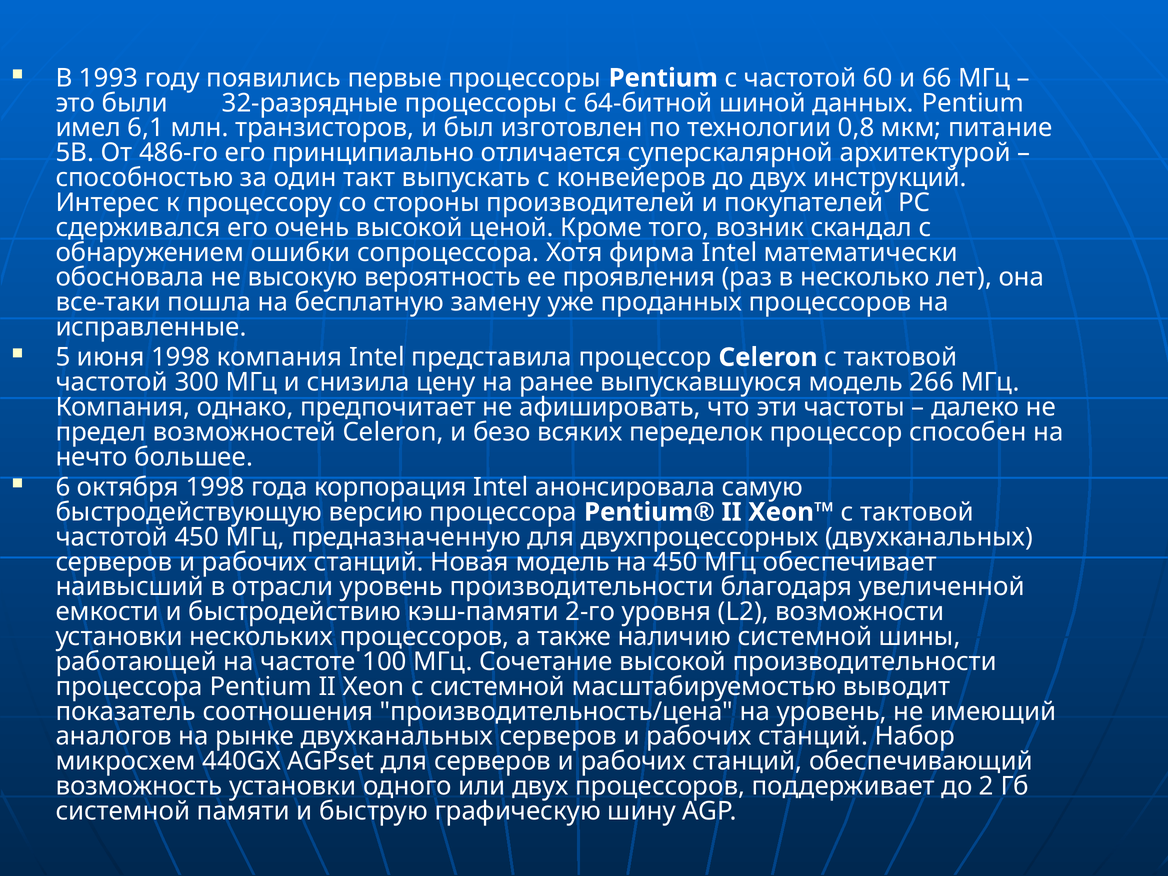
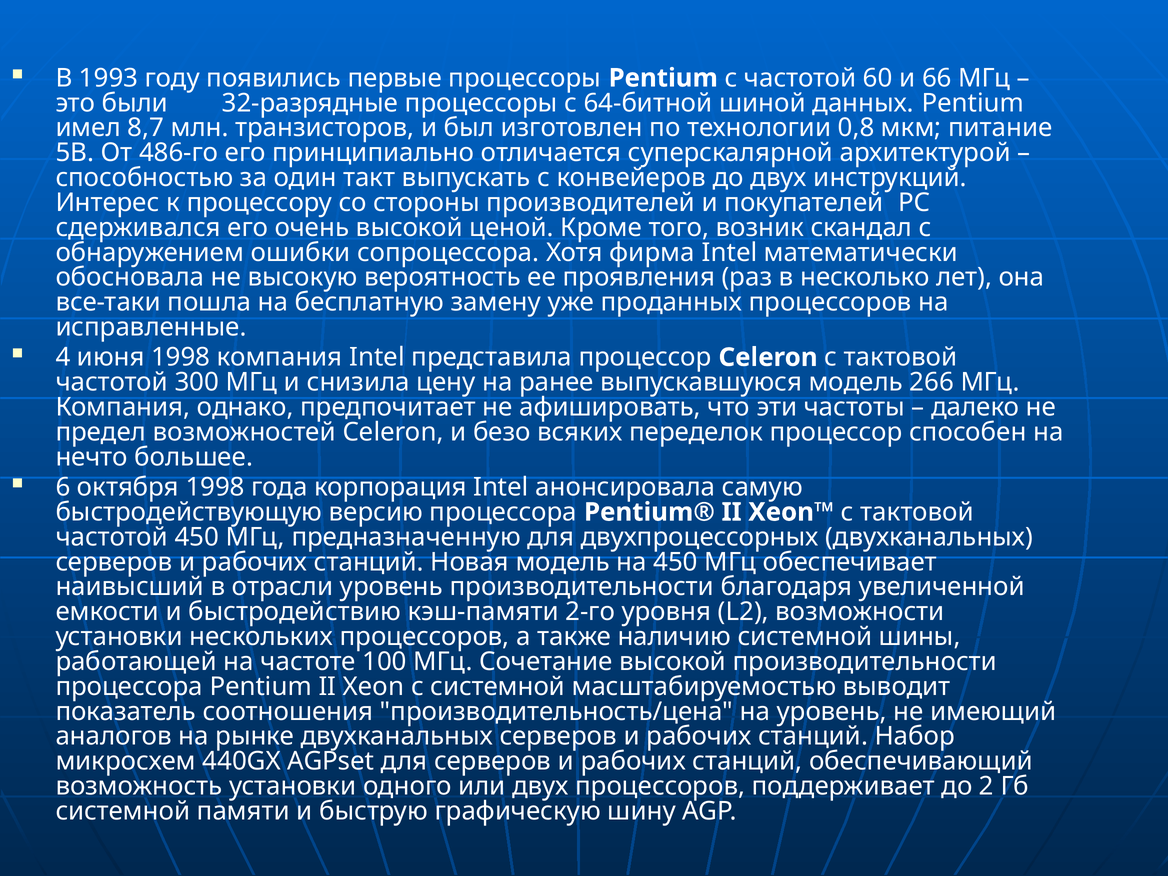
6,1: 6,1 -> 8,7 (146, 128)
5: 5 -> 4 (63, 357)
